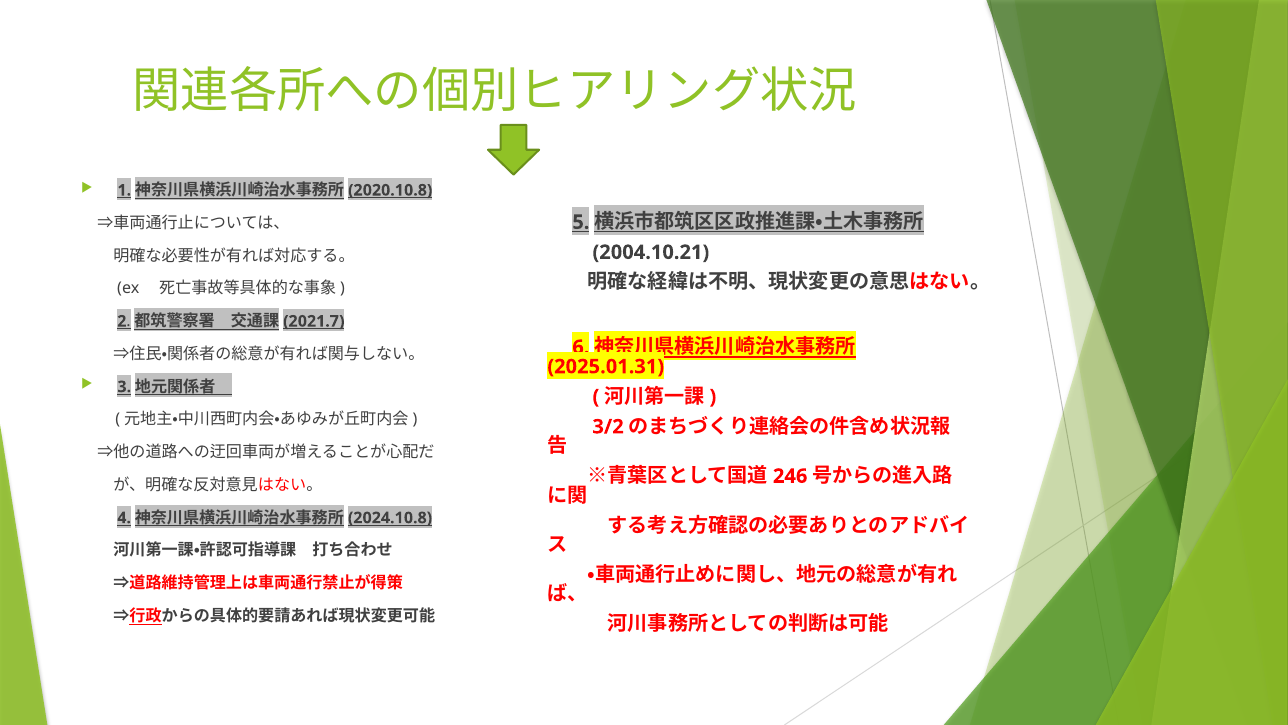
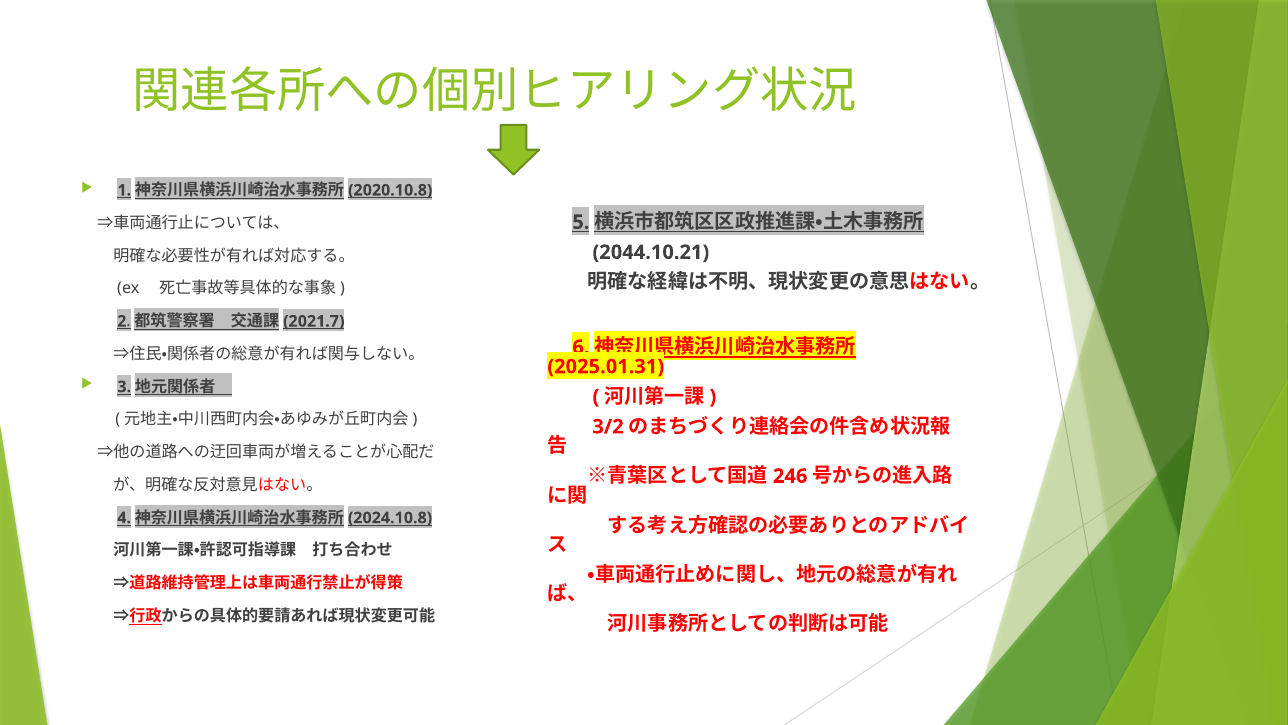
2004.10.21: 2004.10.21 -> 2044.10.21 (651, 252)
